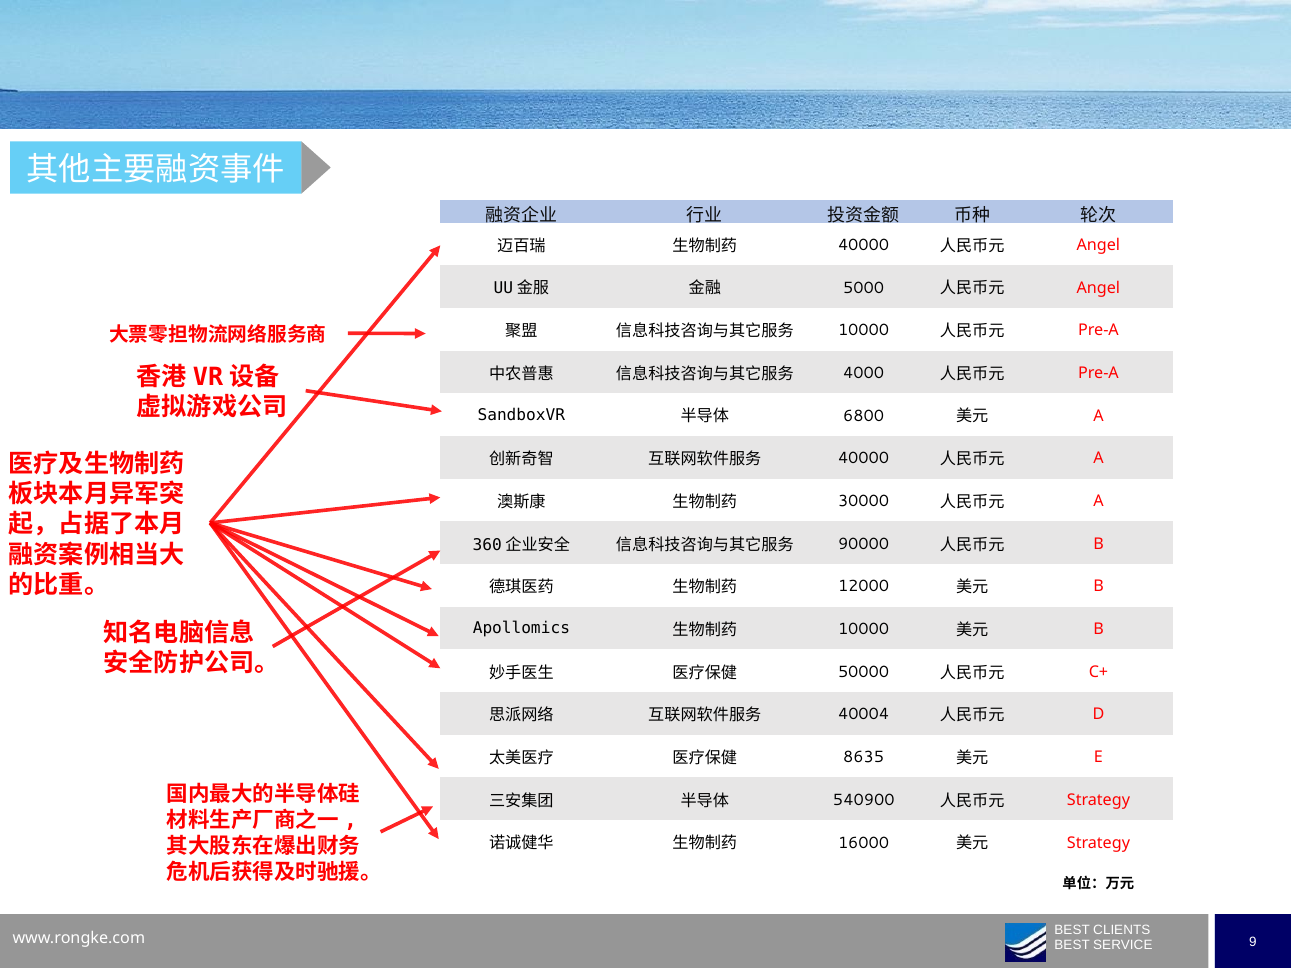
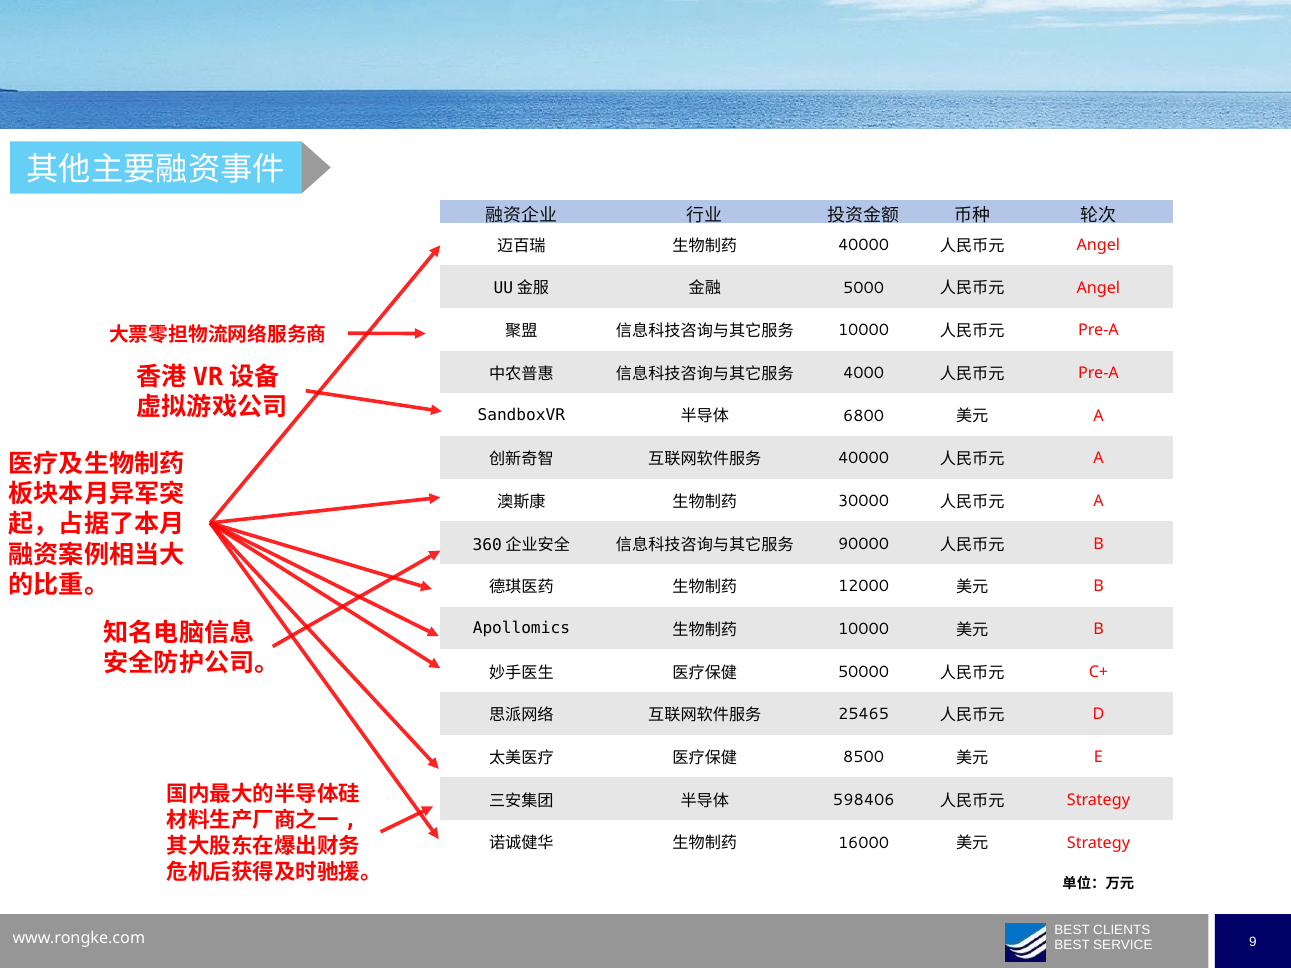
40004: 40004 -> 25465 (864, 715)
8635: 8635 -> 8500 (864, 758)
540900: 540900 -> 598406 (864, 800)
